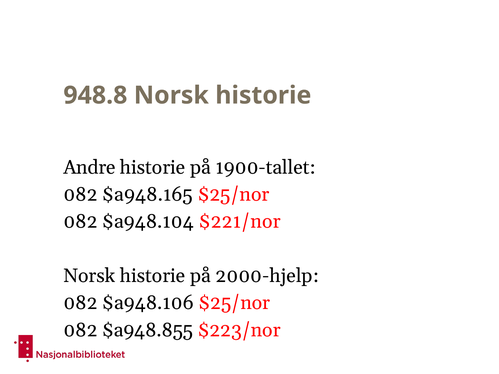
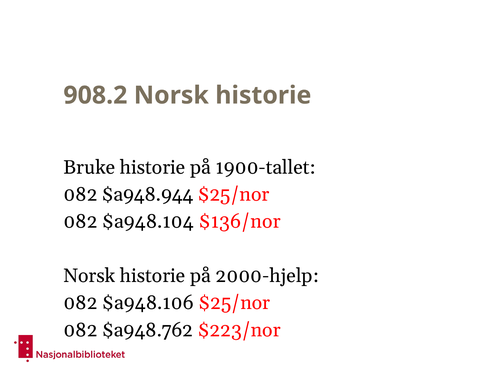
948.8: 948.8 -> 908.2 (95, 95)
Andre: Andre -> Bruke (89, 167)
$a948.165: $a948.165 -> $a948.944 (148, 195)
$221/nor: $221/nor -> $136/nor (240, 222)
$a948.855: $a948.855 -> $a948.762 (148, 330)
